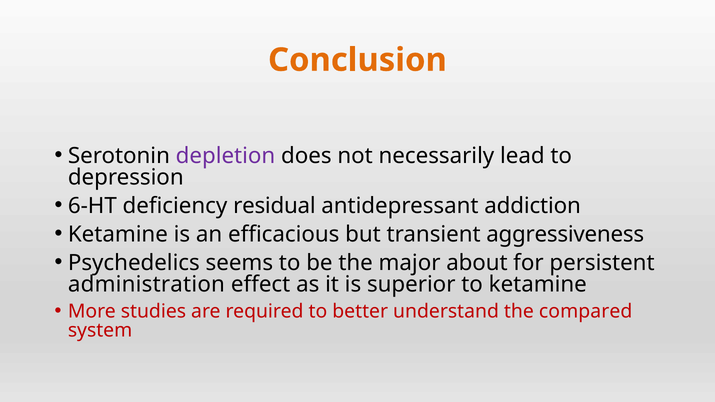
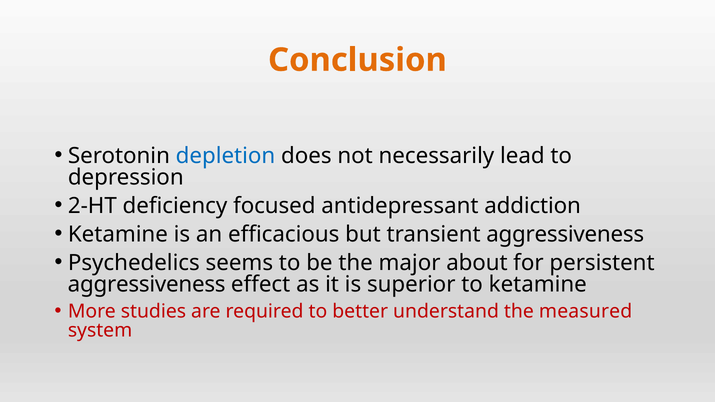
depletion colour: purple -> blue (225, 156)
6-HT: 6-HT -> 2-HT (92, 206)
residual: residual -> focused (274, 206)
administration: administration -> aggressiveness (147, 285)
compared: compared -> measured (586, 312)
